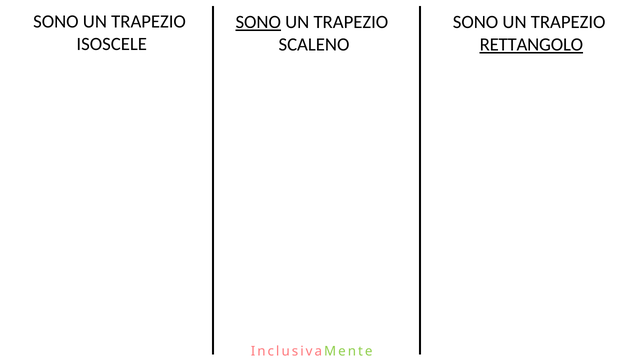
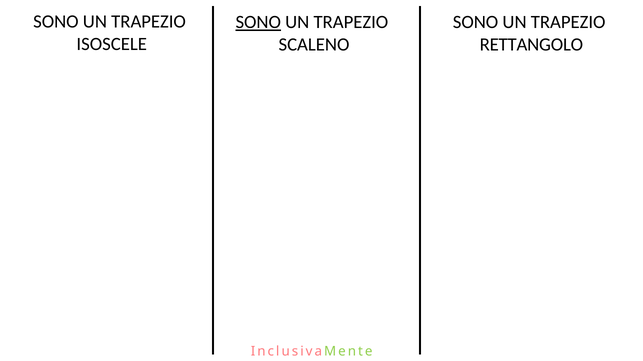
RETTANGOLO underline: present -> none (531, 45)
